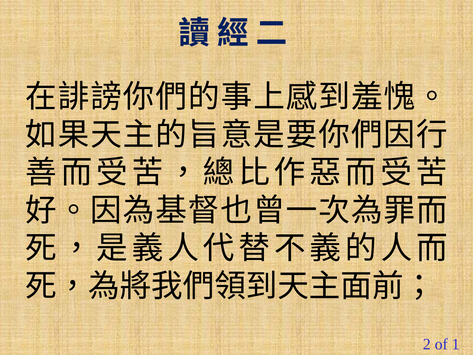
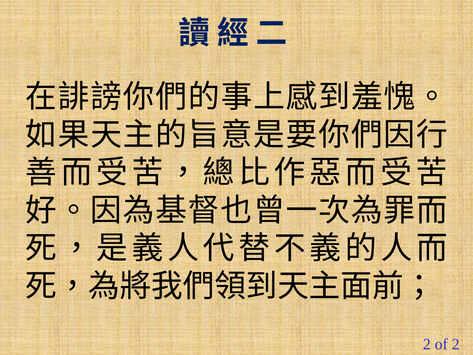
of 1: 1 -> 2 (456, 344)
